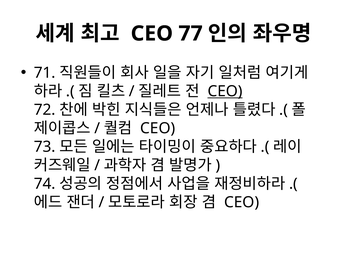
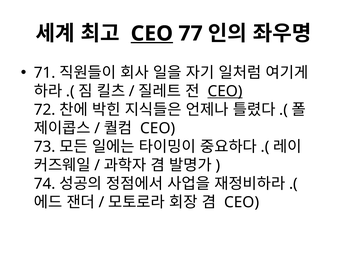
CEO underline: none -> present (152, 34)
